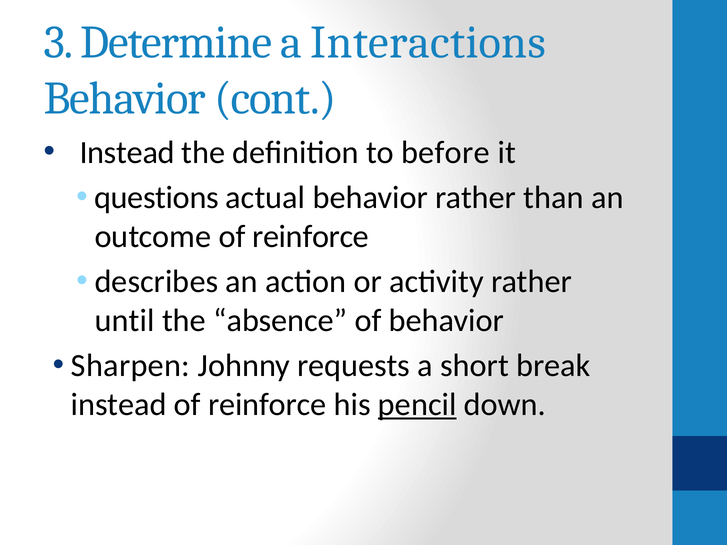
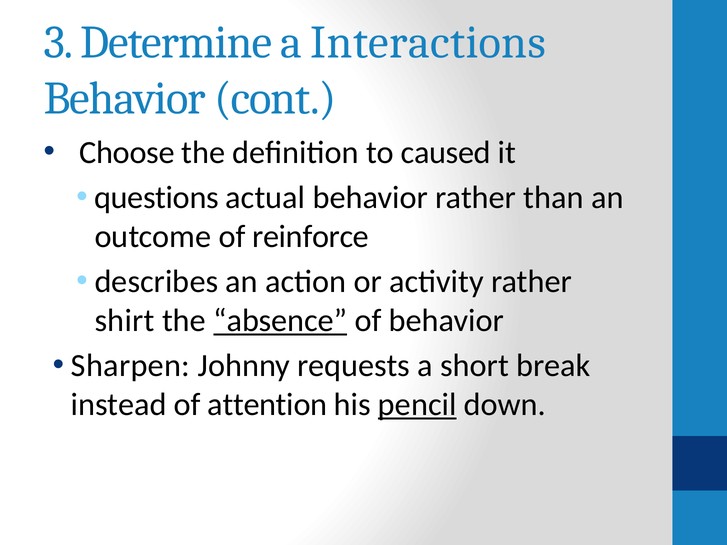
Instead: Instead -> Choose (127, 153)
before: before -> caused (446, 153)
until: until -> shirt (124, 321)
absence underline: none -> present (280, 321)
instead of reinforce: reinforce -> attention (267, 405)
